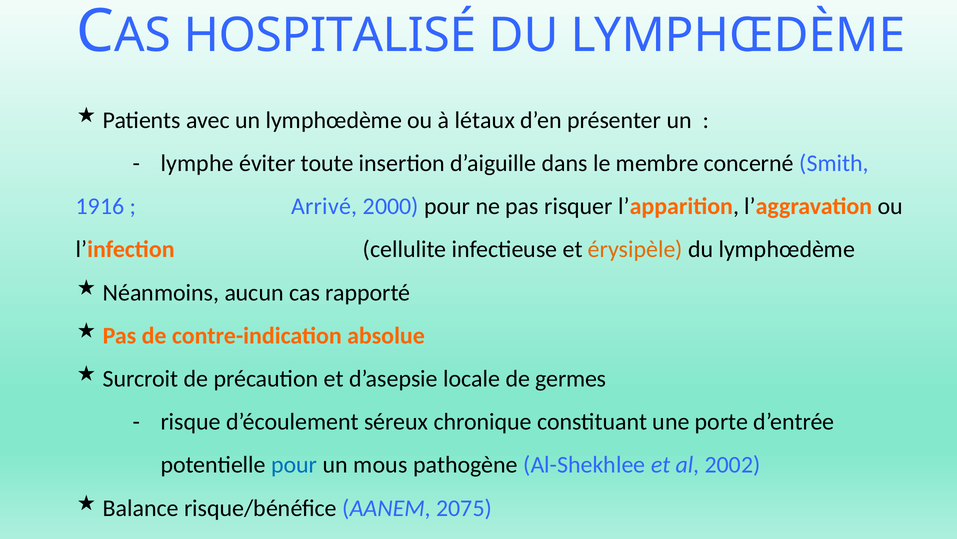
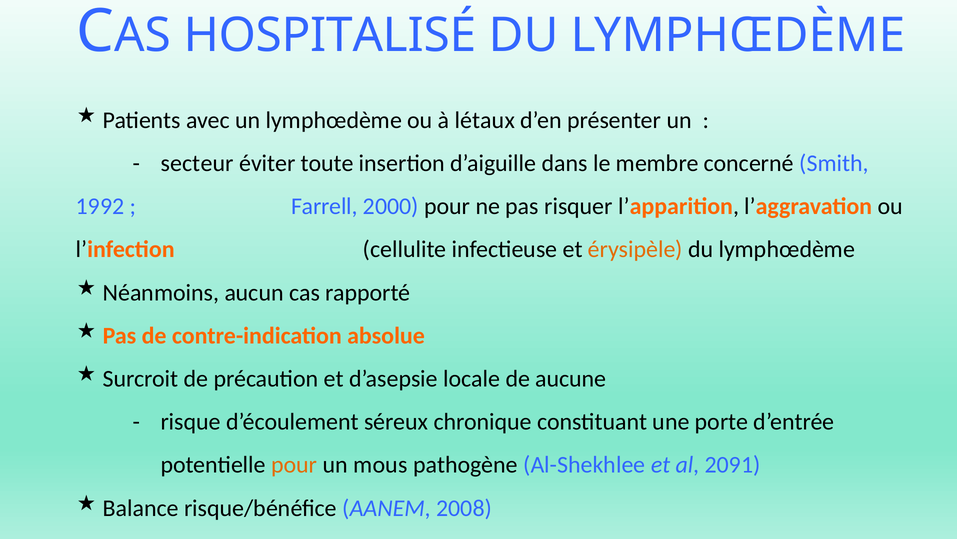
lymphe: lymphe -> secteur (197, 163)
1916: 1916 -> 1992 (100, 206)
Arrivé: Arrivé -> Farrell (324, 206)
germes: germes -> aucune (571, 378)
pour colour: blue -> orange (294, 464)
2002: 2002 -> 2091 (733, 464)
2075: 2075 -> 2008 (464, 508)
